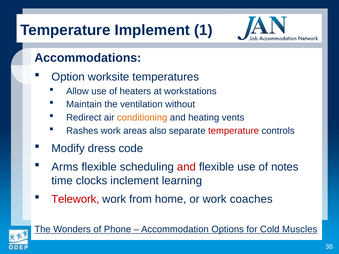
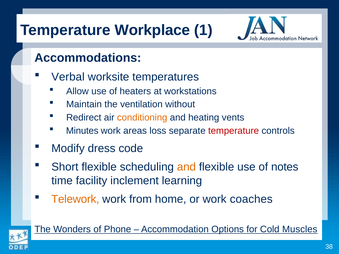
Implement: Implement -> Workplace (152, 30)
Option: Option -> Verbal (68, 77)
Rashes: Rashes -> Minutes (82, 131)
also: also -> loss (158, 131)
Arms: Arms -> Short (65, 167)
and colour: red -> orange (186, 167)
clocks: clocks -> facility (92, 181)
Telework colour: red -> orange (75, 199)
